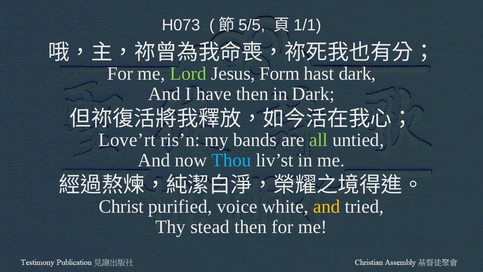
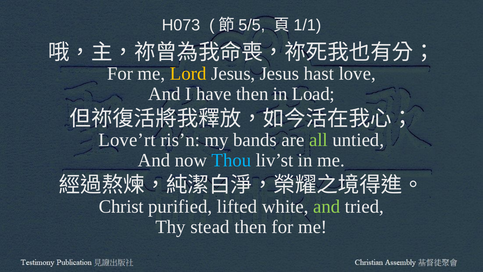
Lord colour: light green -> yellow (188, 74)
Jesus Form: Form -> Jesus (279, 74)
hast dark: dark -> love (357, 74)
in Dark: Dark -> Load (313, 94)
voice: voice -> lifted (237, 206)
and colour: yellow -> light green (327, 206)
